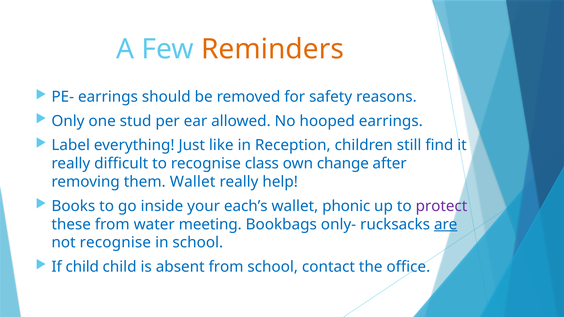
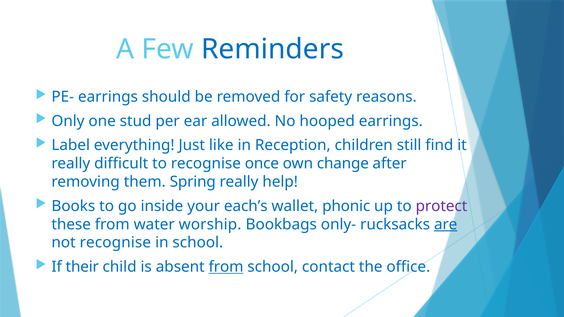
Reminders colour: orange -> blue (272, 49)
class: class -> once (262, 164)
them Wallet: Wallet -> Spring (193, 182)
meeting: meeting -> worship (210, 224)
If child: child -> their (82, 267)
from underline: none -> present (226, 267)
